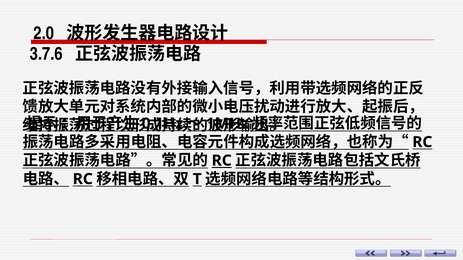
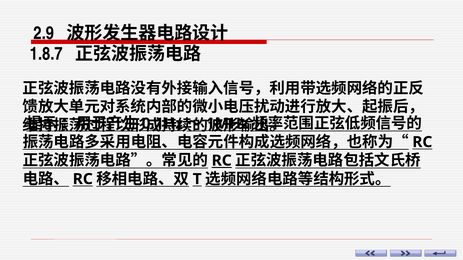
2.0: 2.0 -> 2.9 (44, 33)
3.7.6: 3.7.6 -> 1.8.7 (46, 54)
